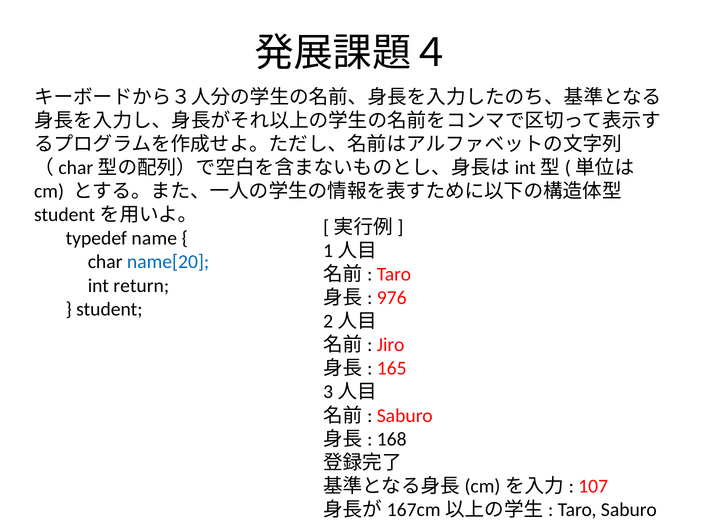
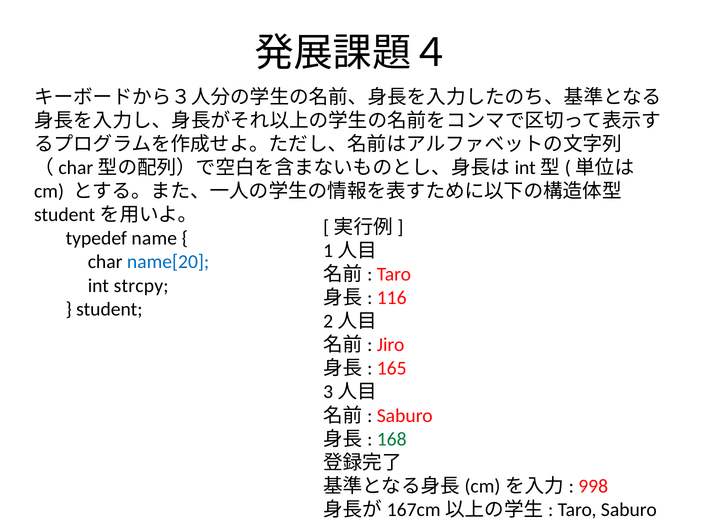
return: return -> strcpy (141, 285)
976: 976 -> 116 (392, 298)
168 colour: black -> green (392, 439)
107: 107 -> 998 (593, 486)
